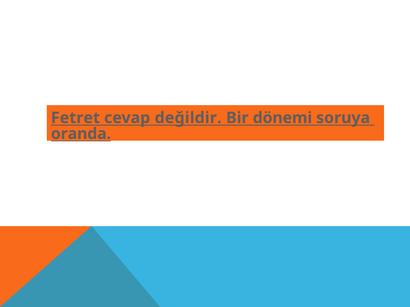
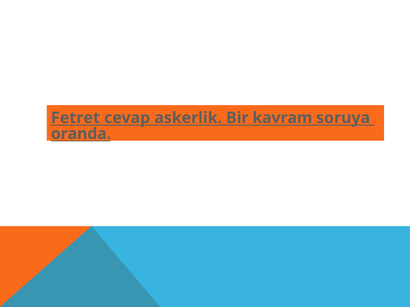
değildir: değildir -> askerlik (188, 118)
dönemi: dönemi -> kavram (282, 118)
